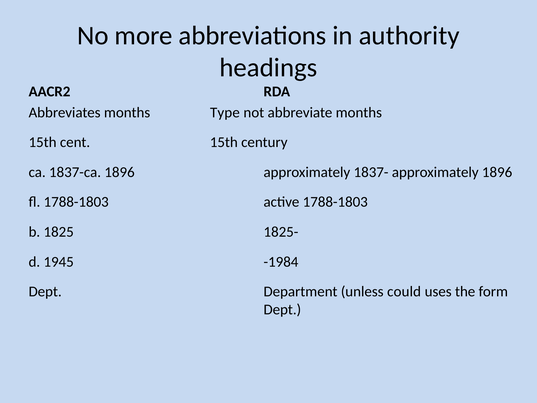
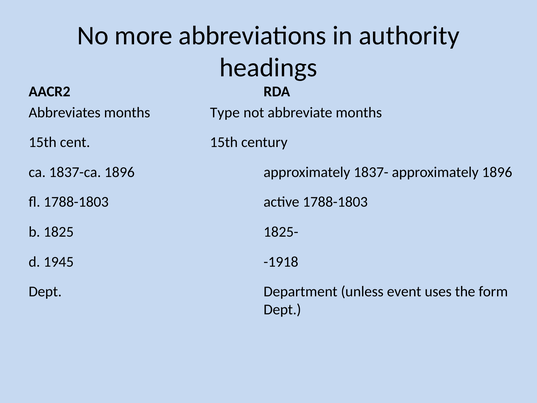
-1984: -1984 -> -1918 (281, 262)
could: could -> event (404, 291)
